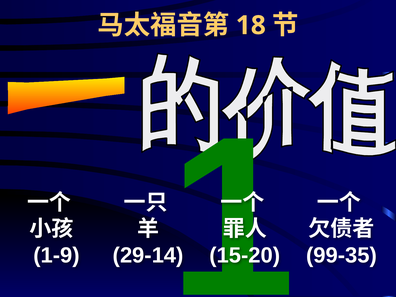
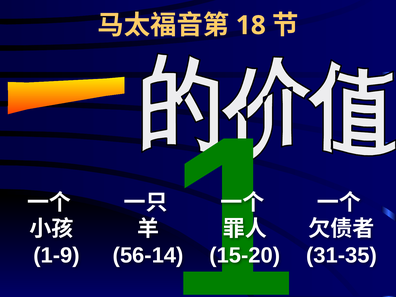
29-14: 29-14 -> 56-14 (148, 255)
99-35: 99-35 -> 31-35 (341, 255)
